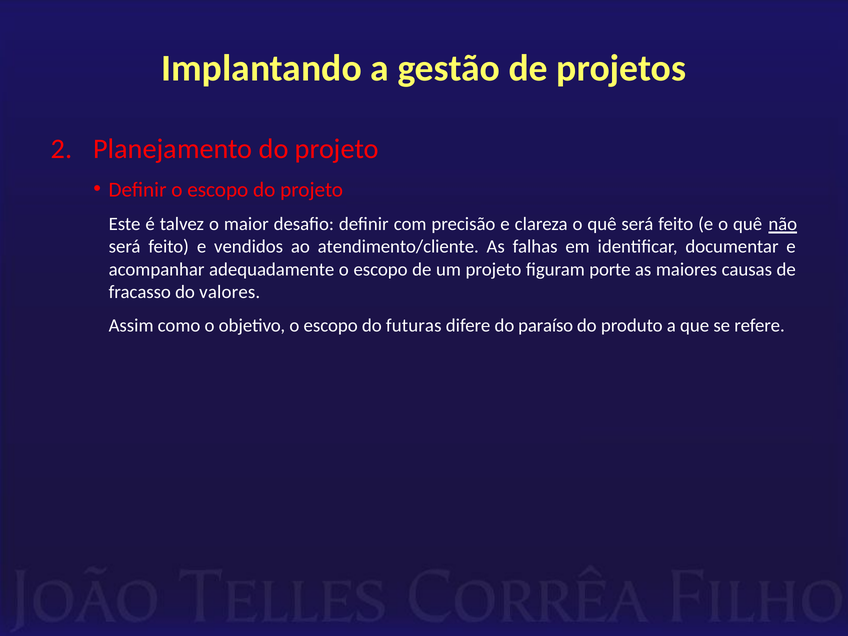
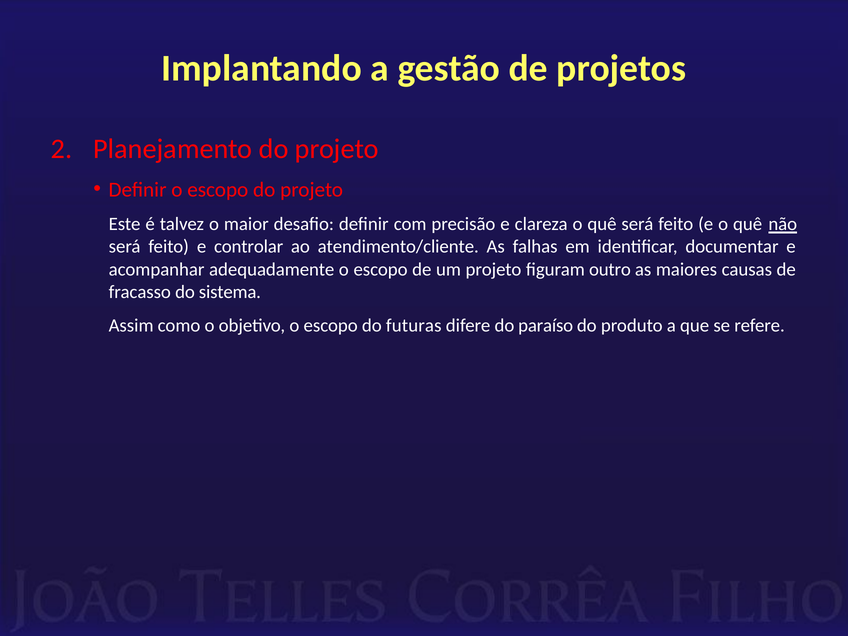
vendidos: vendidos -> controlar (249, 247)
porte: porte -> outro (610, 269)
valores: valores -> sistema (230, 292)
